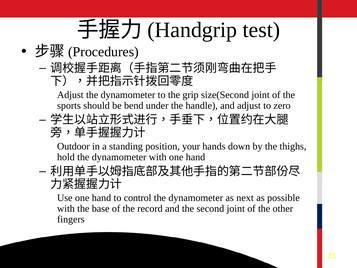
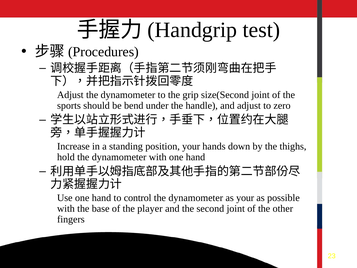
Outdoor: Outdoor -> Increase (73, 146)
as next: next -> your (245, 198)
record: record -> player (150, 208)
